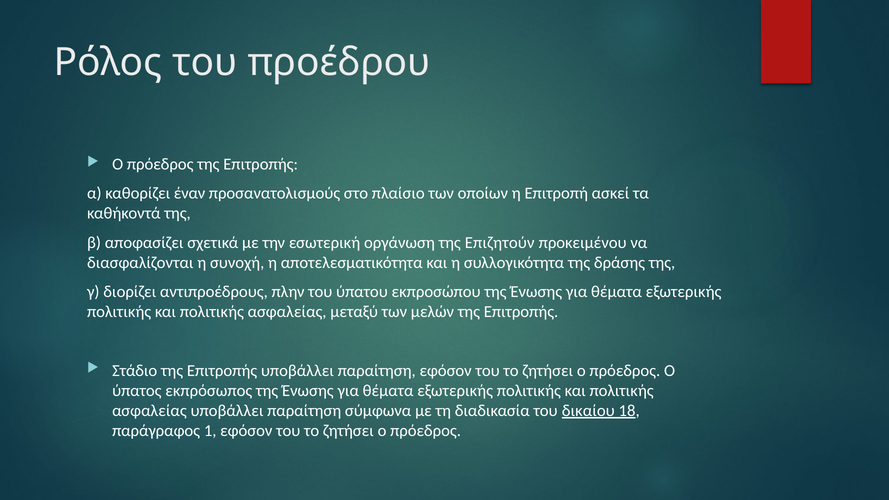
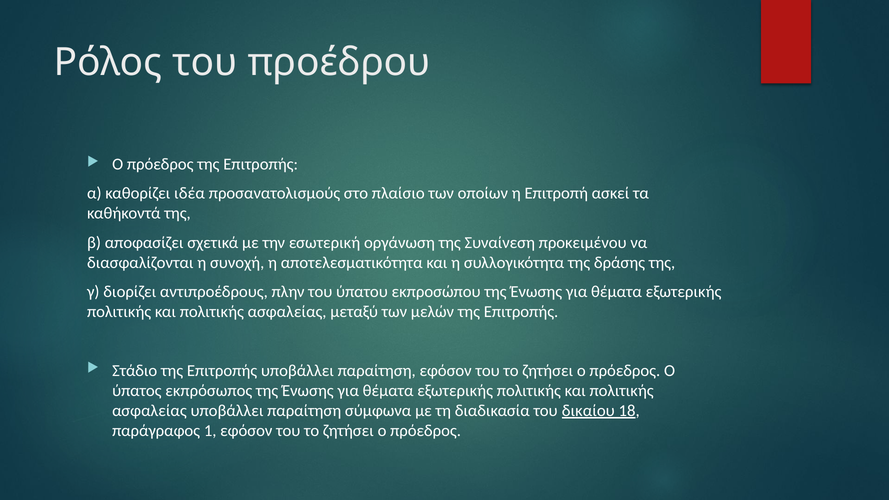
έναν: έναν -> ιδέα (189, 193)
Επιζητούν: Επιζητούν -> Συναίνεση (500, 243)
